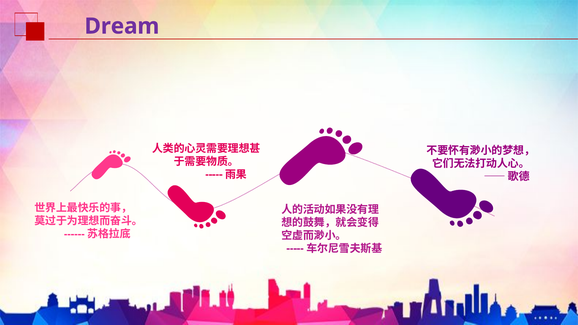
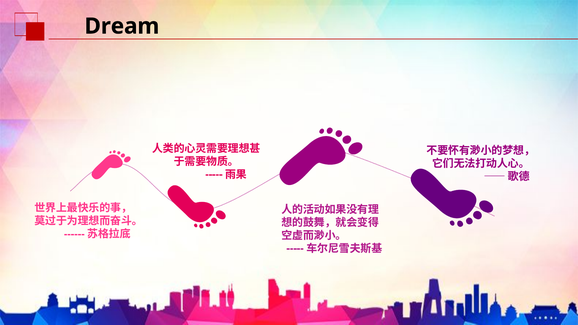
Dream colour: purple -> black (122, 26)
